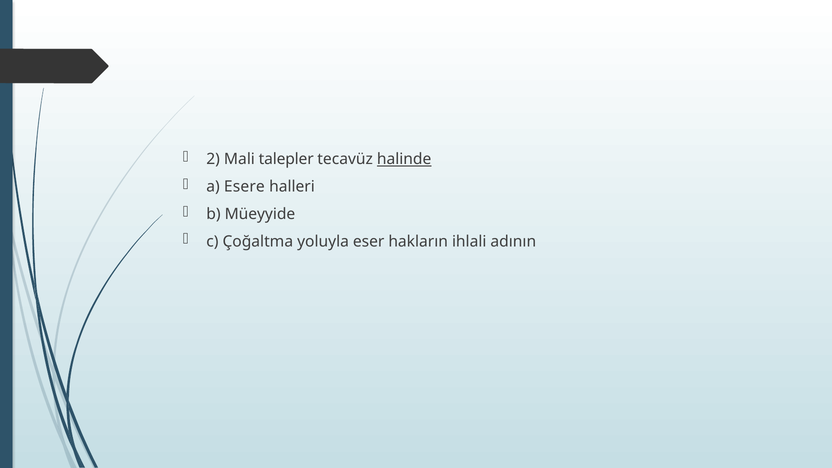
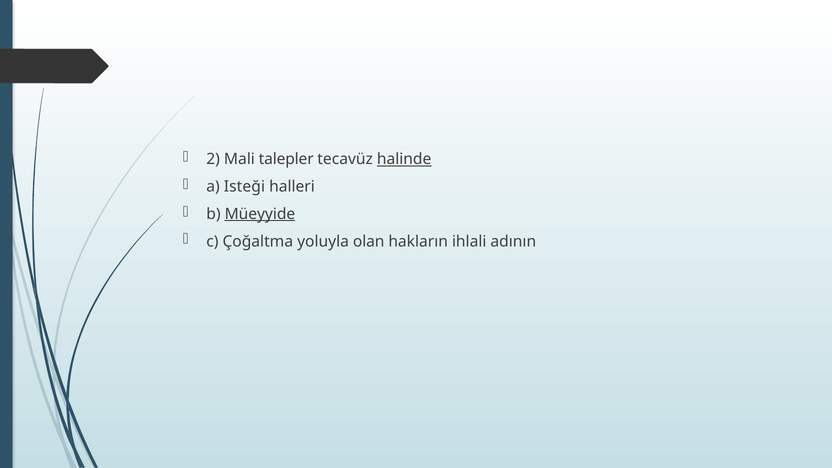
Esere: Esere -> Isteği (244, 187)
Müeyyide underline: none -> present (260, 214)
eser: eser -> olan (369, 241)
